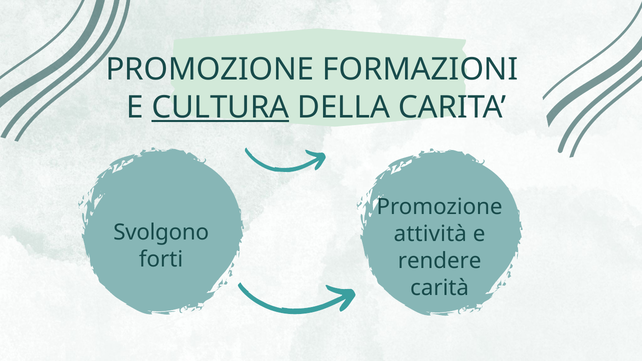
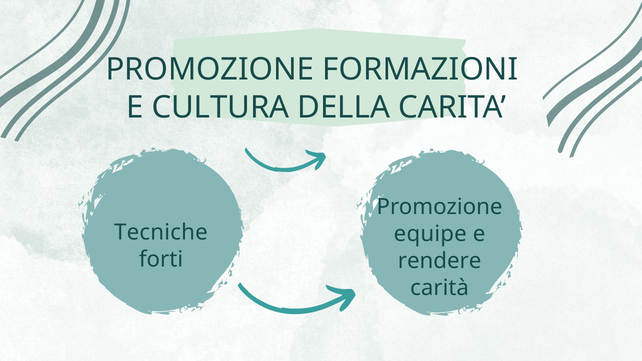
CULTURA underline: present -> none (220, 107)
Svolgono: Svolgono -> Tecniche (161, 233)
attività: attività -> equipe (430, 234)
